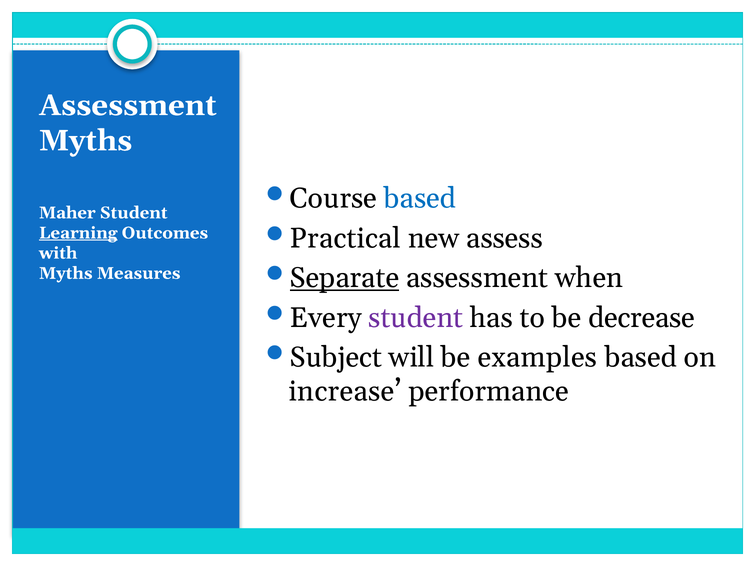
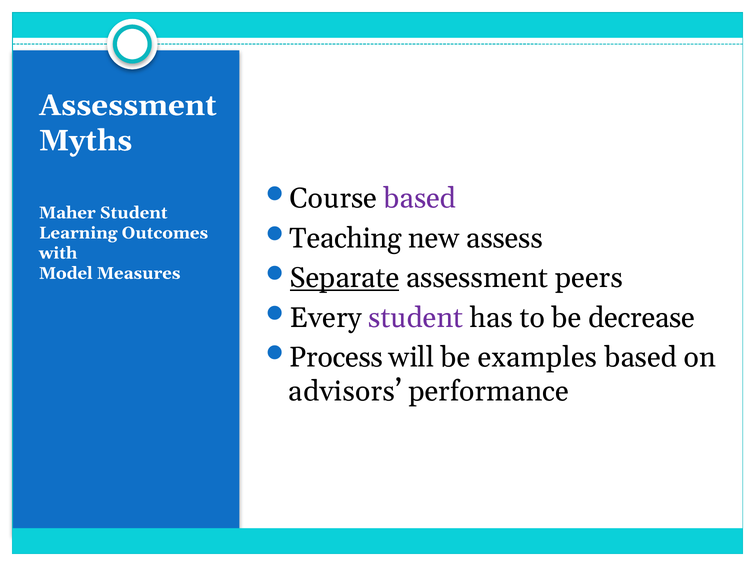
based colour: blue -> purple (420, 199)
Practical: Practical -> Teaching (346, 238)
Learning underline: present -> none (78, 233)
when: when -> peers (589, 278)
Myths: Myths -> Model (66, 273)
Subject: Subject -> Process (336, 358)
increase: increase -> advisors (345, 392)
